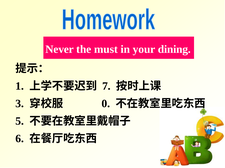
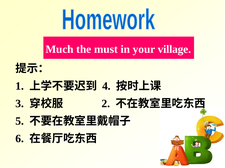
Never: Never -> Much (60, 49)
dining: dining -> village (174, 49)
7: 7 -> 4 (106, 86)
0: 0 -> 2 (106, 104)
